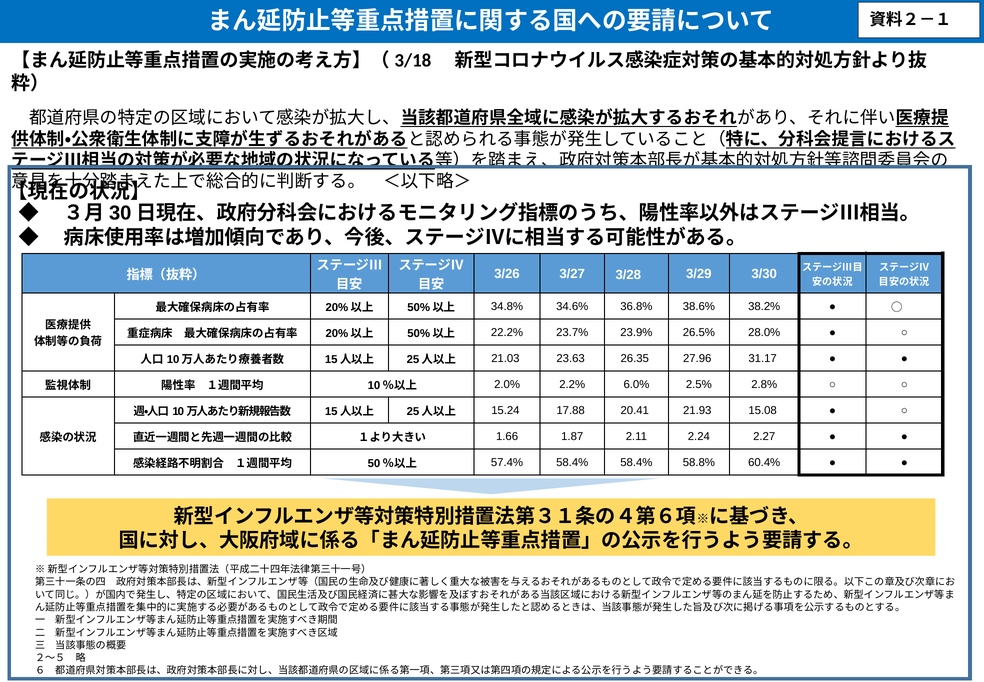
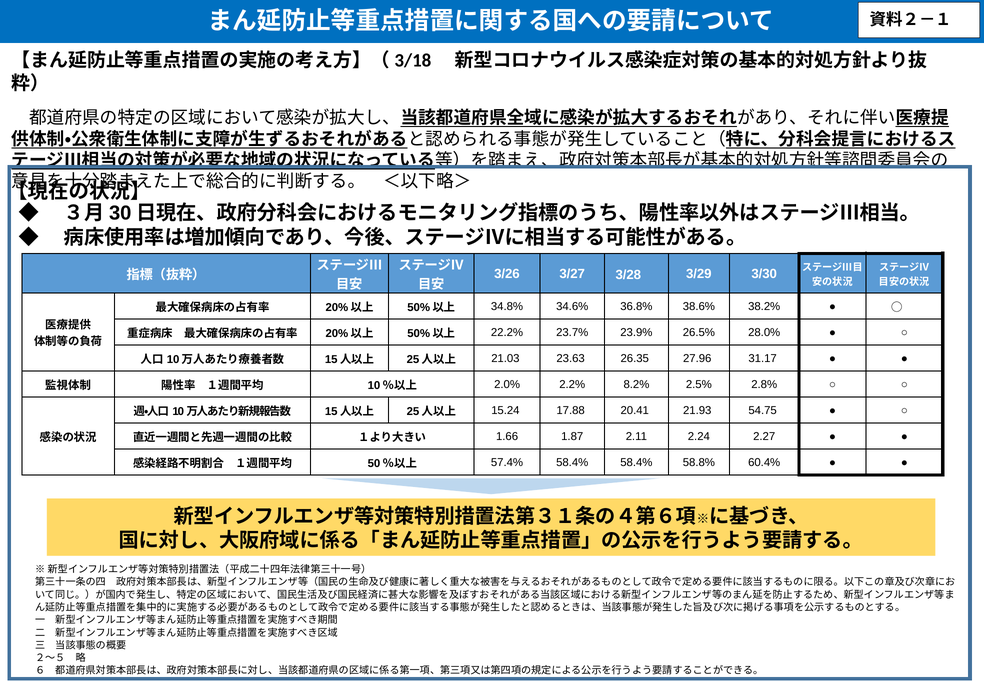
6.0%: 6.0% -> 8.2% (636, 384)
15.08: 15.08 -> 54.75 (763, 410)
